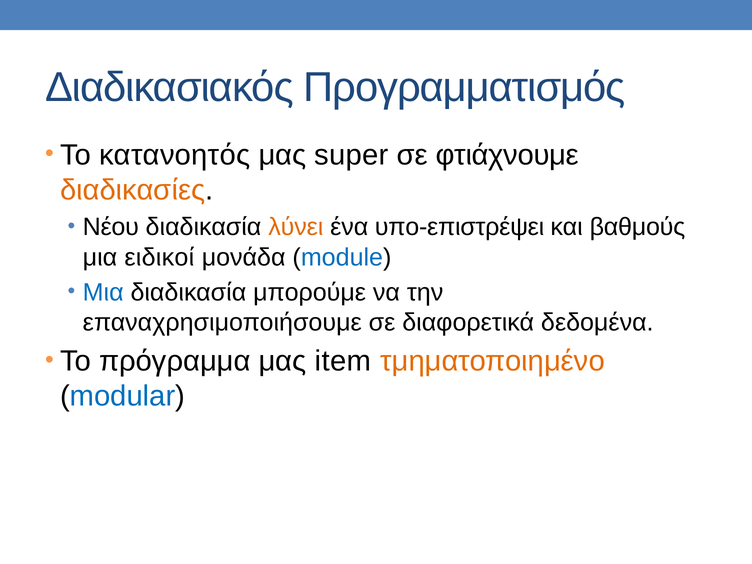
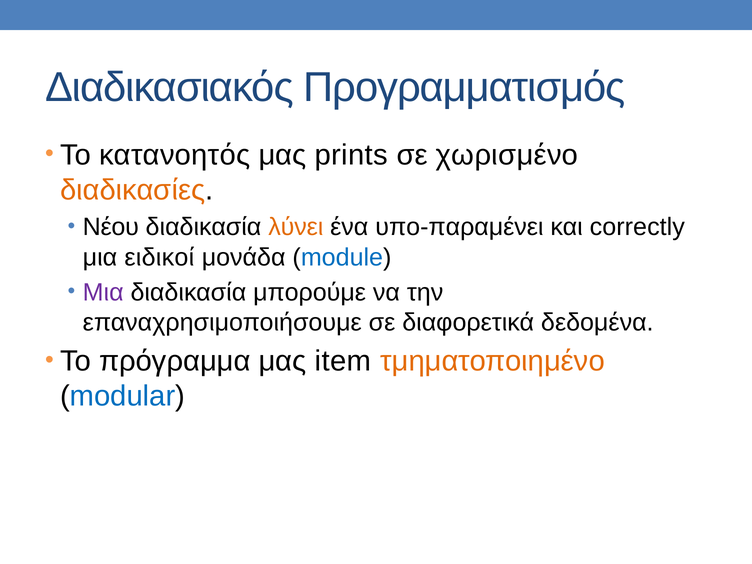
super: super -> prints (351, 155)
φτιάχνουμε: φτιάχνουμε -> χωρισμένο (507, 155)
υπο-επιστρέψει: υπο-επιστρέψει -> υπο-παραμένει (459, 227)
βαθμούς: βαθμούς -> correctly (637, 227)
Μια colour: blue -> purple (103, 292)
